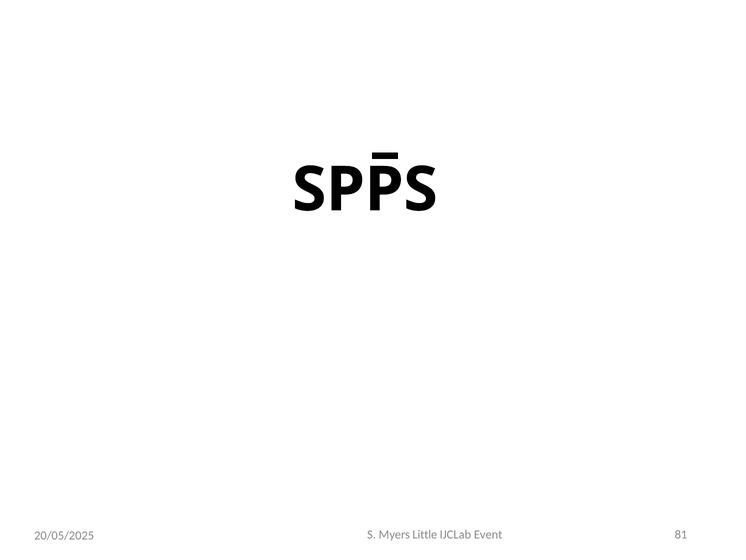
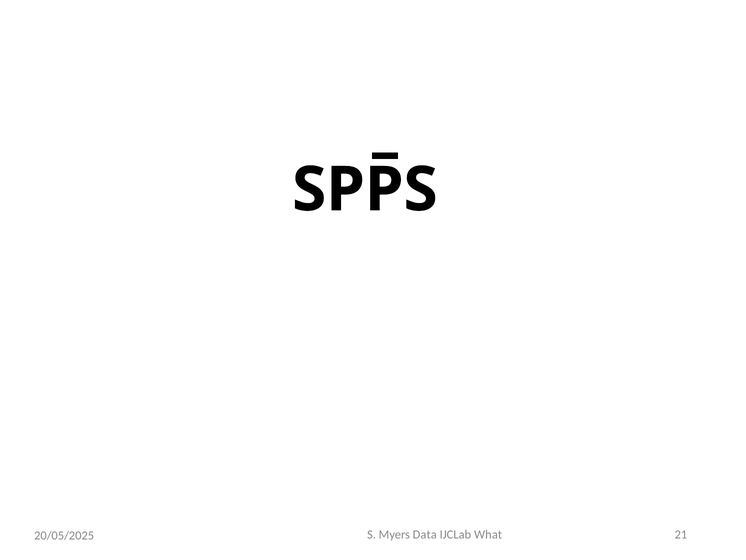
Little: Little -> Data (425, 534)
Event: Event -> What (488, 534)
81: 81 -> 21 (681, 534)
